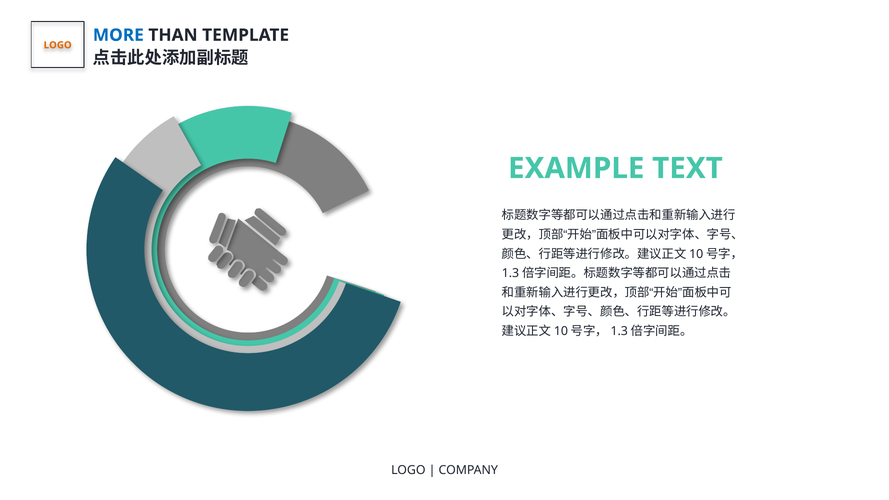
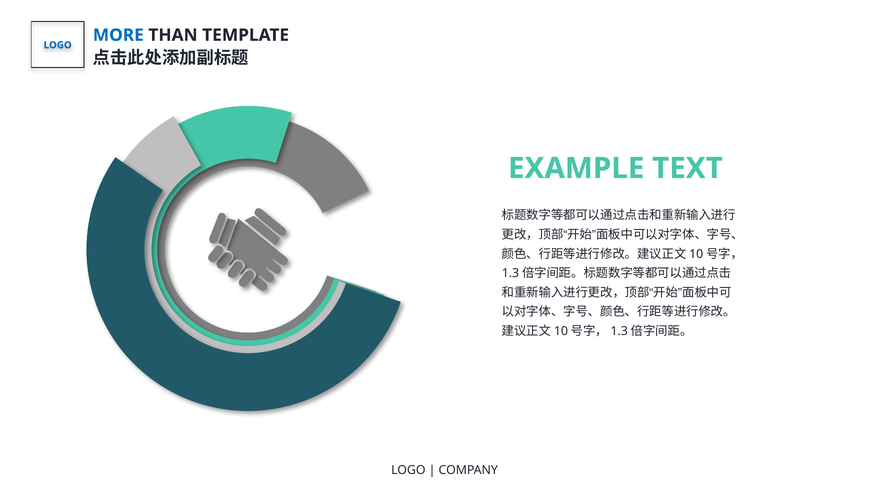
LOGO colour: orange -> blue (58, 45)
